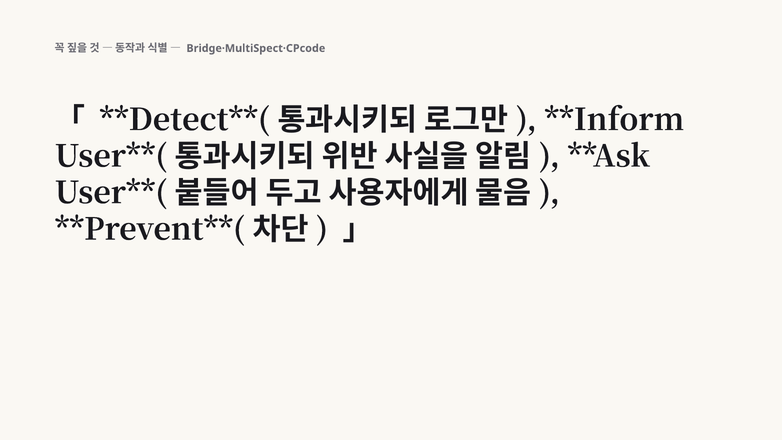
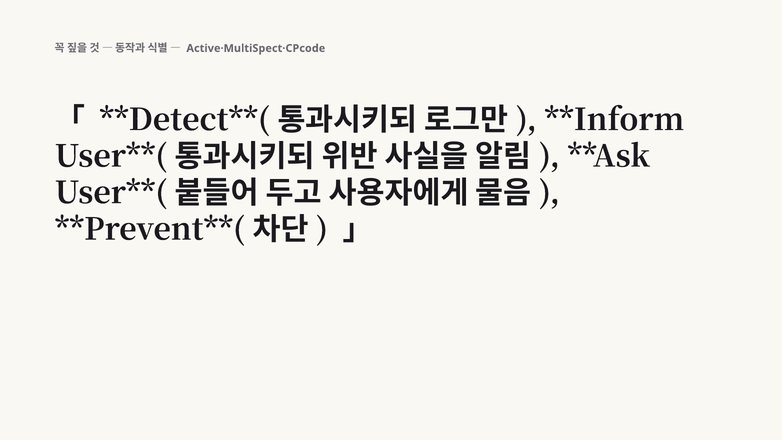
Bridge·MultiSpect·CPcode: Bridge·MultiSpect·CPcode -> Active·MultiSpect·CPcode (256, 48)
